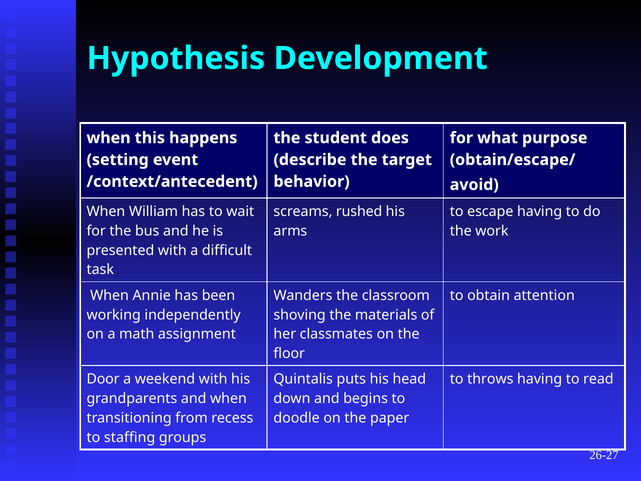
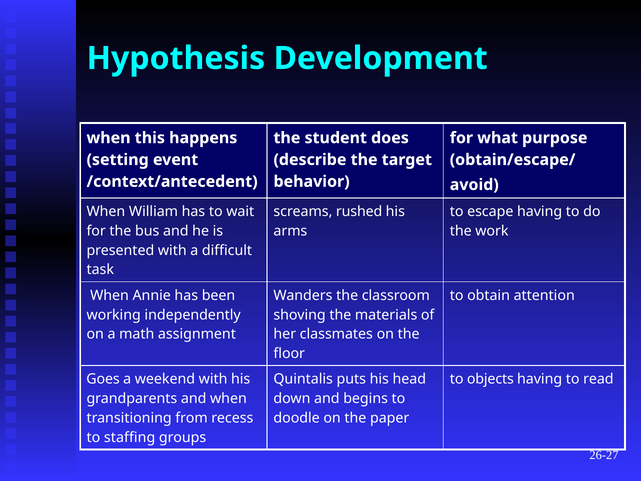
Door: Door -> Goes (103, 379)
throws: throws -> objects (490, 379)
